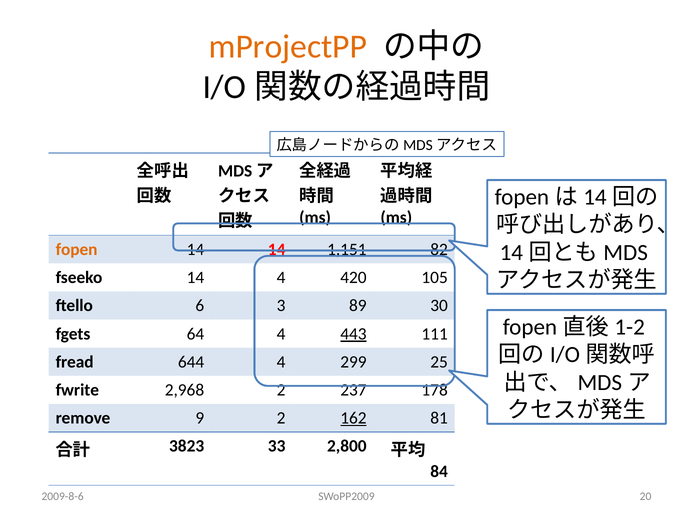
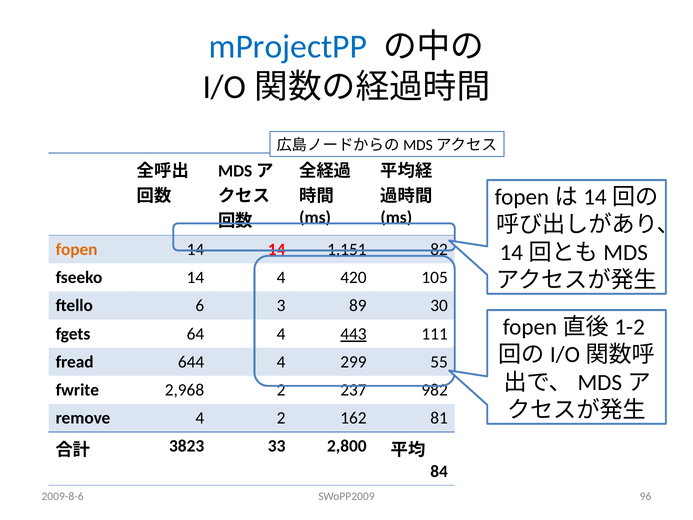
mProjectPP colour: orange -> blue (288, 47)
25: 25 -> 55 (439, 362)
178: 178 -> 982 (435, 390)
remove 9: 9 -> 4 (200, 418)
162 underline: present -> none (353, 418)
20: 20 -> 96 (646, 496)
